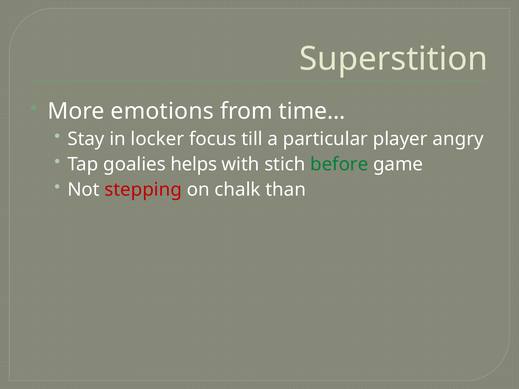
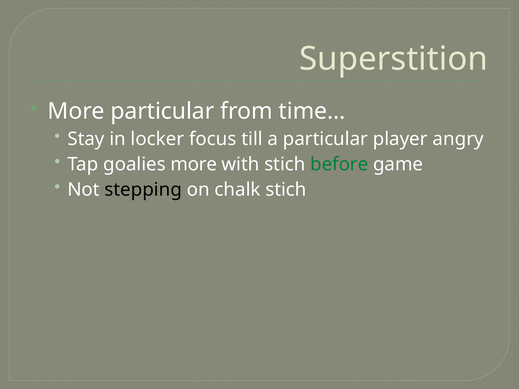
More emotions: emotions -> particular (162, 111)
goalies helps: helps -> more (194, 164)
stepping colour: red -> black (143, 190)
chalk than: than -> stich (286, 190)
